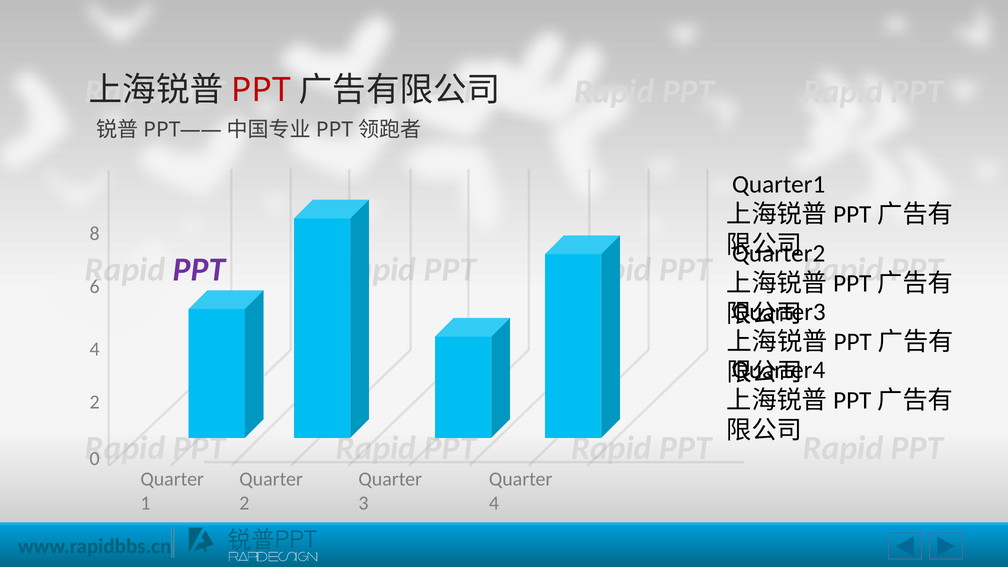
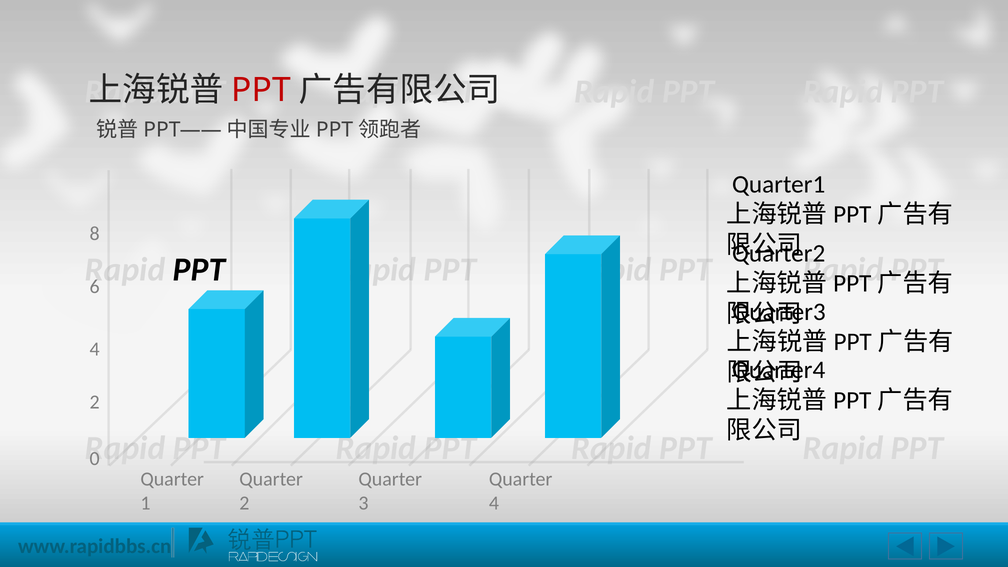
PPT colour: purple -> black (199, 270)
